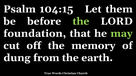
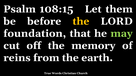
104:15: 104:15 -> 108:15 (56, 9)
the colour: light green -> yellow (81, 21)
dung: dung -> reins (17, 58)
